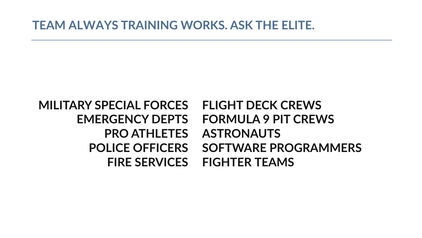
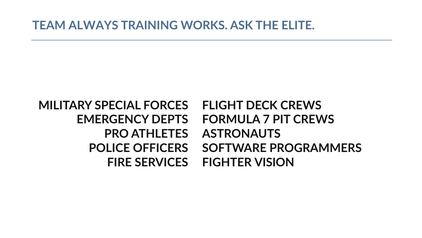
9: 9 -> 7 (266, 119)
TEAMS: TEAMS -> VISION (274, 162)
